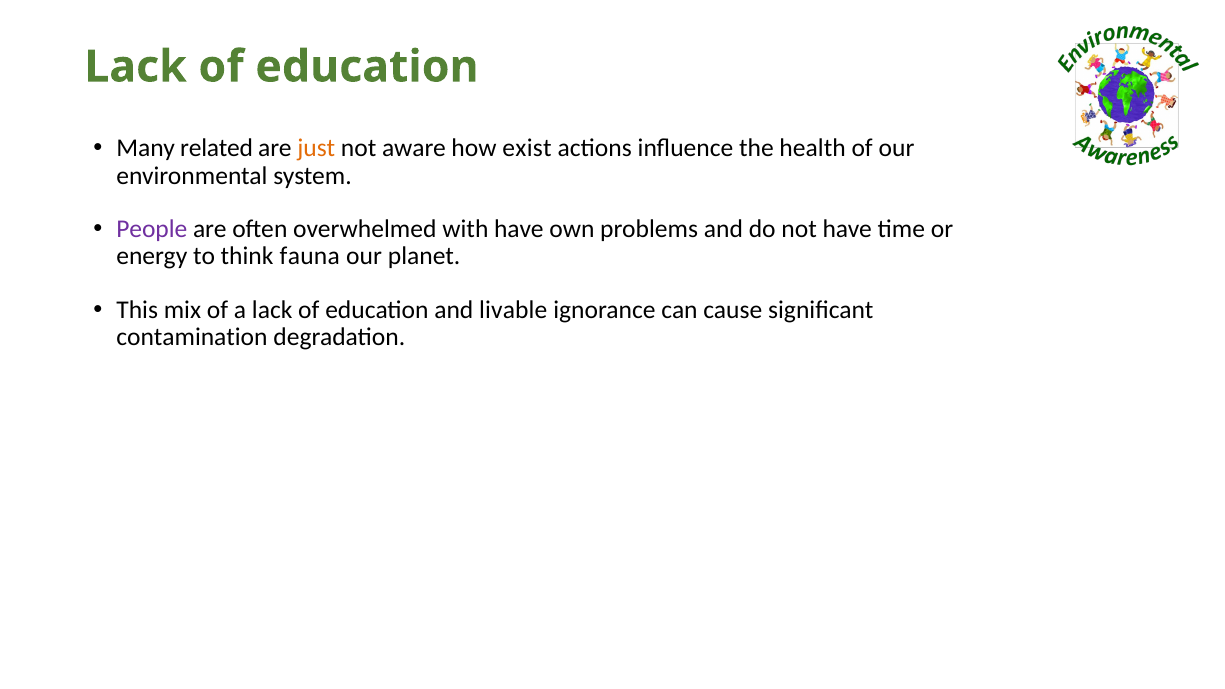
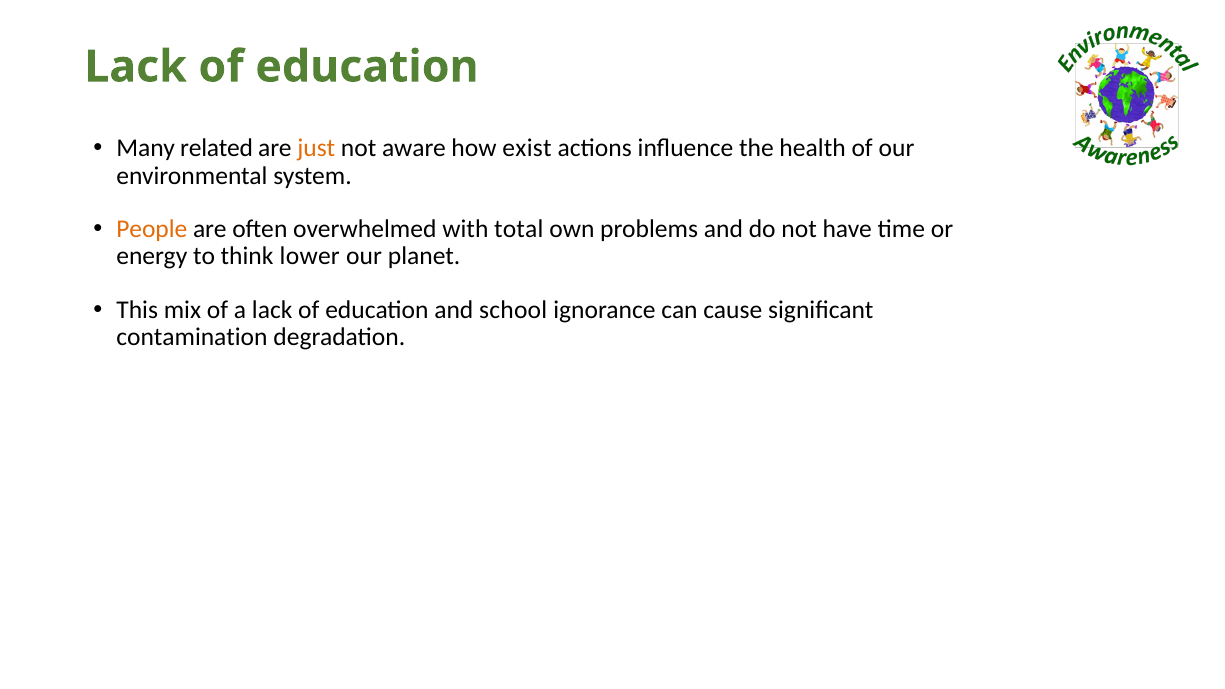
People colour: purple -> orange (152, 229)
with have: have -> total (519, 229)
fauna: fauna -> lower (310, 257)
livable: livable -> school (513, 310)
